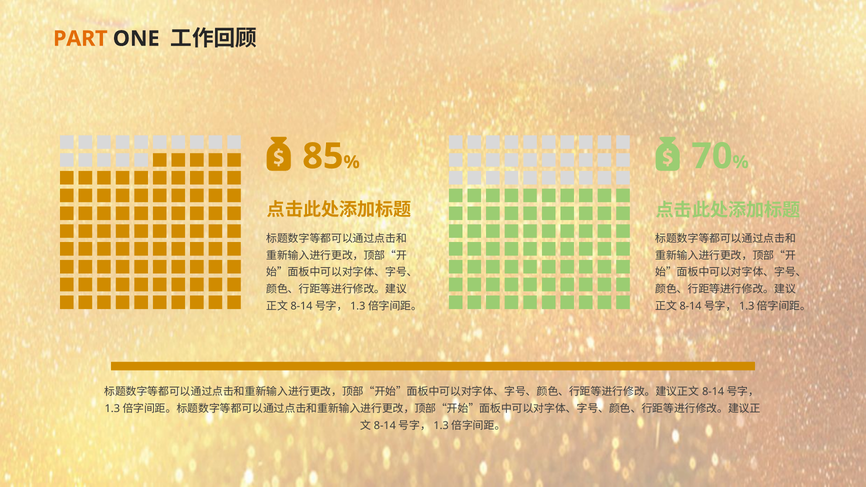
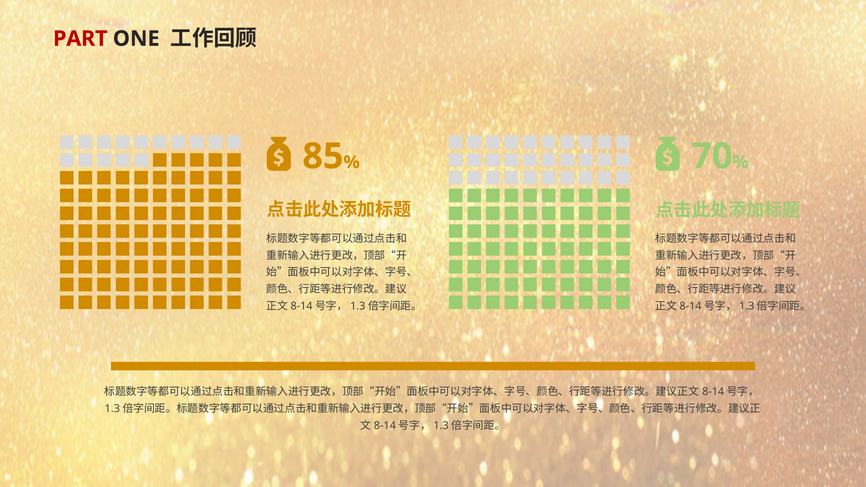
PART colour: orange -> red (80, 39)
